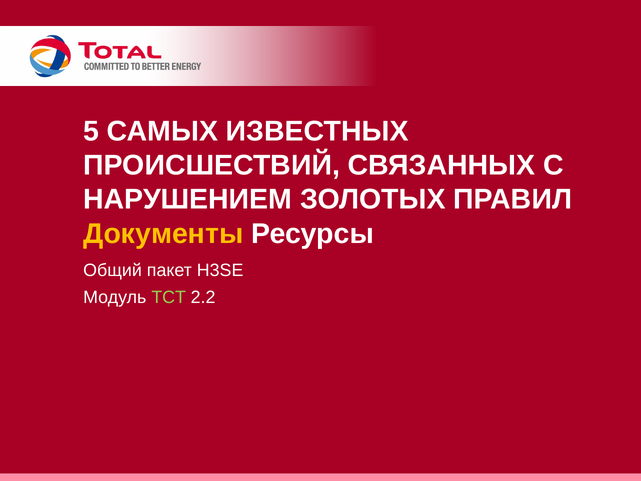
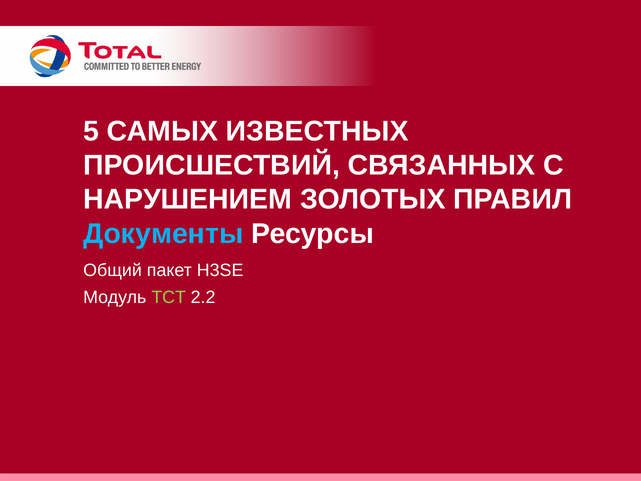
Документы colour: yellow -> light blue (163, 234)
